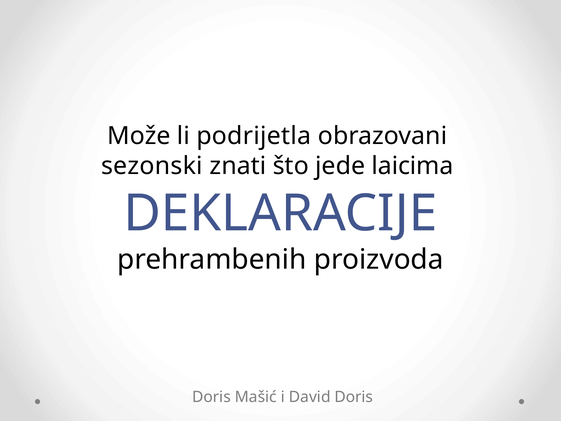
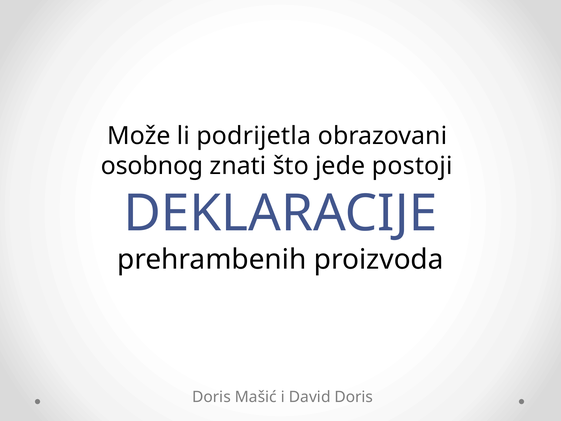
sezonski: sezonski -> osobnog (152, 166)
laicima: laicima -> postoji (412, 166)
